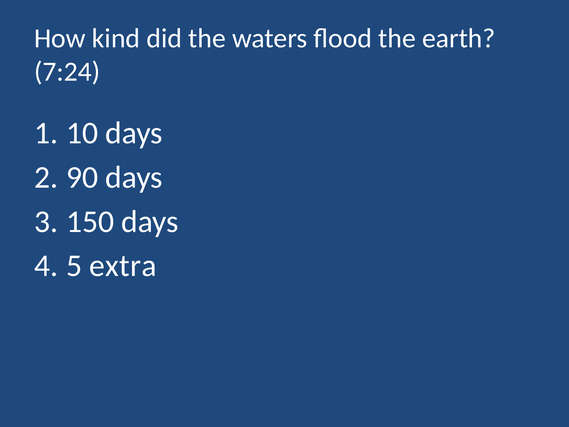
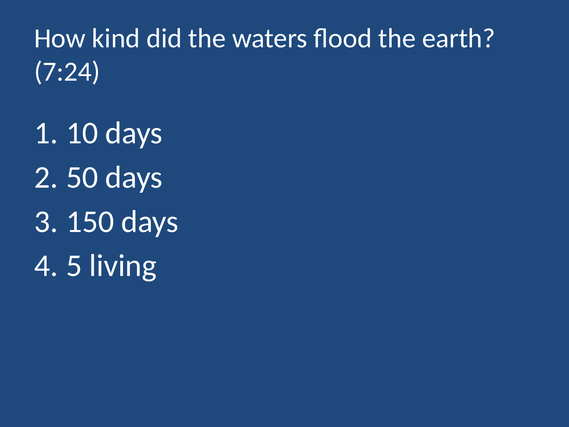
90: 90 -> 50 (82, 177)
extra: extra -> living (123, 266)
